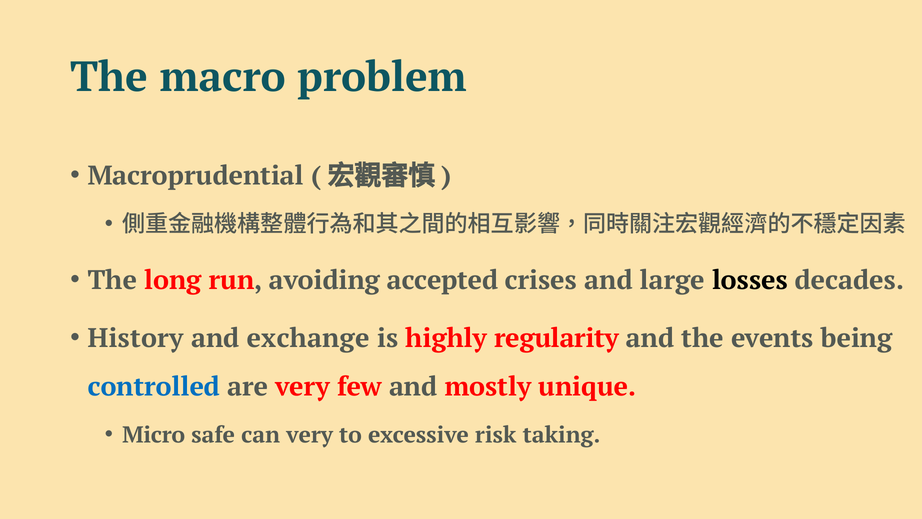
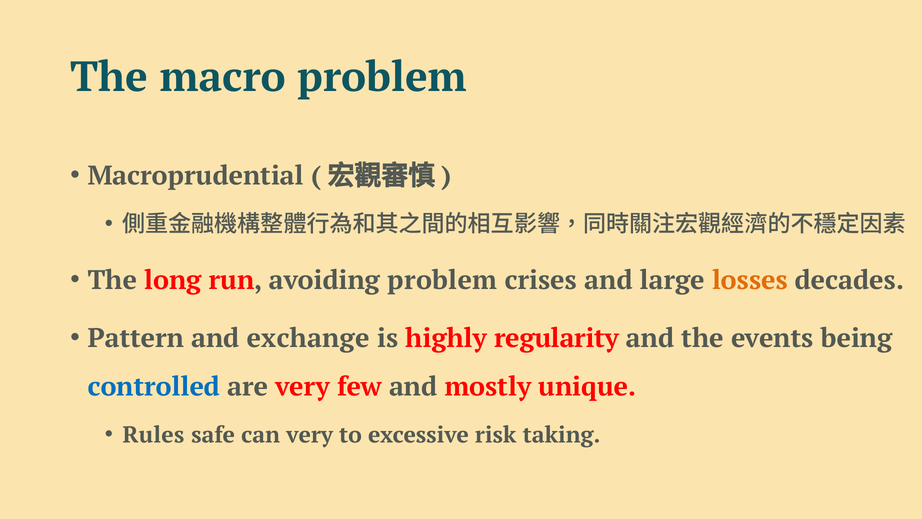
avoiding accepted: accepted -> problem (442, 280)
losses colour: black -> orange (750, 280)
History: History -> Pattern (136, 338)
Micro: Micro -> Rules (153, 435)
